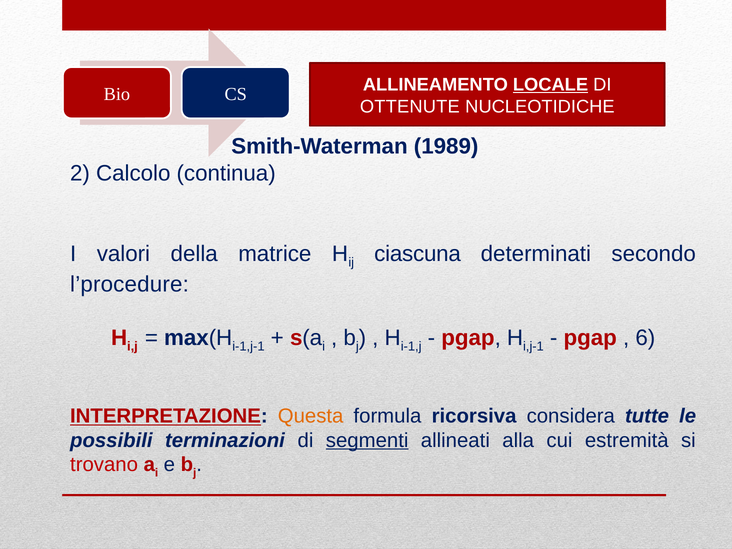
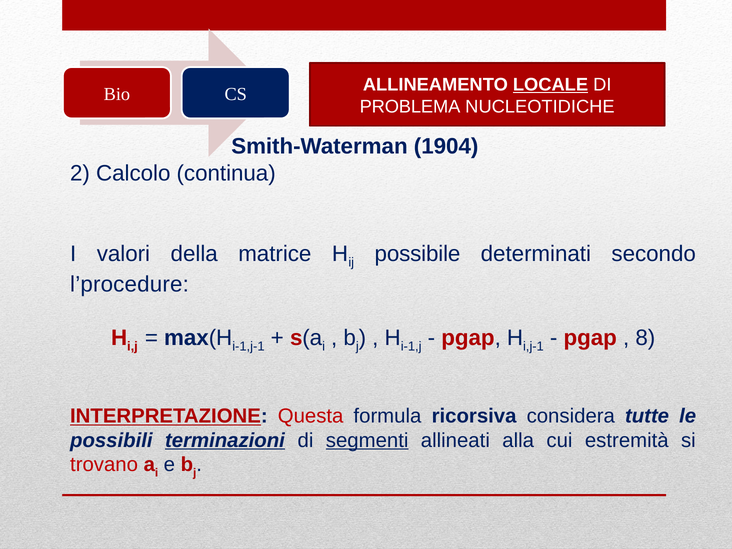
OTTENUTE: OTTENUTE -> PROBLEMA (410, 107)
1989: 1989 -> 1904 (446, 146)
ciascuna: ciascuna -> possibile (417, 254)
6: 6 -> 8 (645, 338)
Questa colour: orange -> red (311, 416)
terminazioni underline: none -> present (225, 440)
